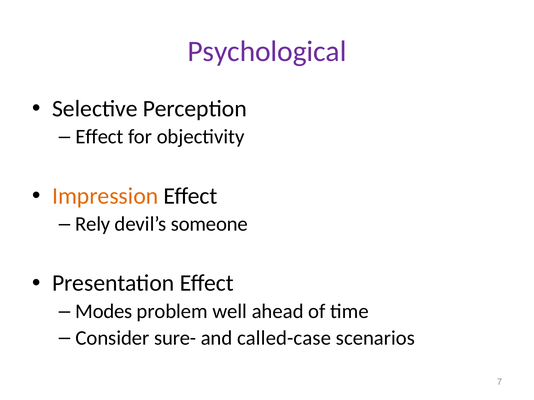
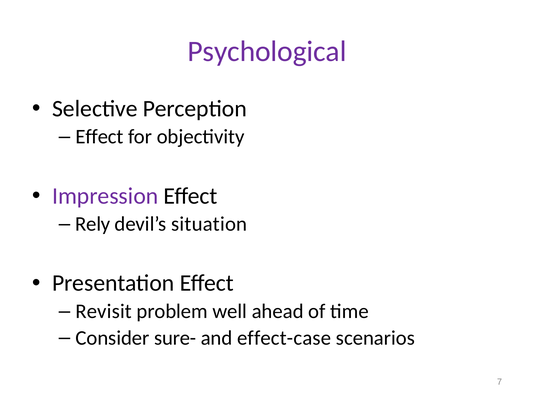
Impression colour: orange -> purple (105, 196)
someone: someone -> situation (209, 224)
Modes: Modes -> Revisit (104, 312)
called-case: called-case -> effect-case (284, 338)
